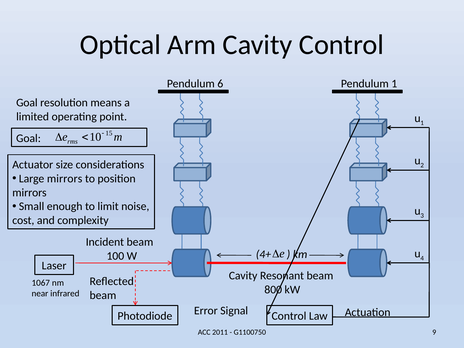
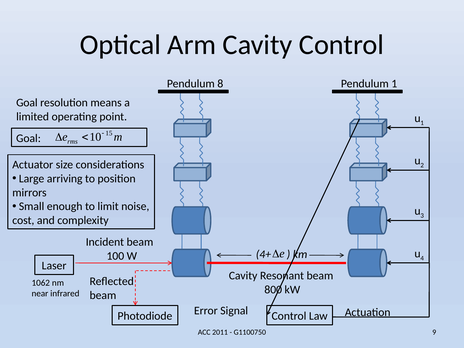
6: 6 -> 8 (220, 84)
Large mirrors: mirrors -> arriving (65, 179)
1067: 1067 -> 1062 (41, 283)
